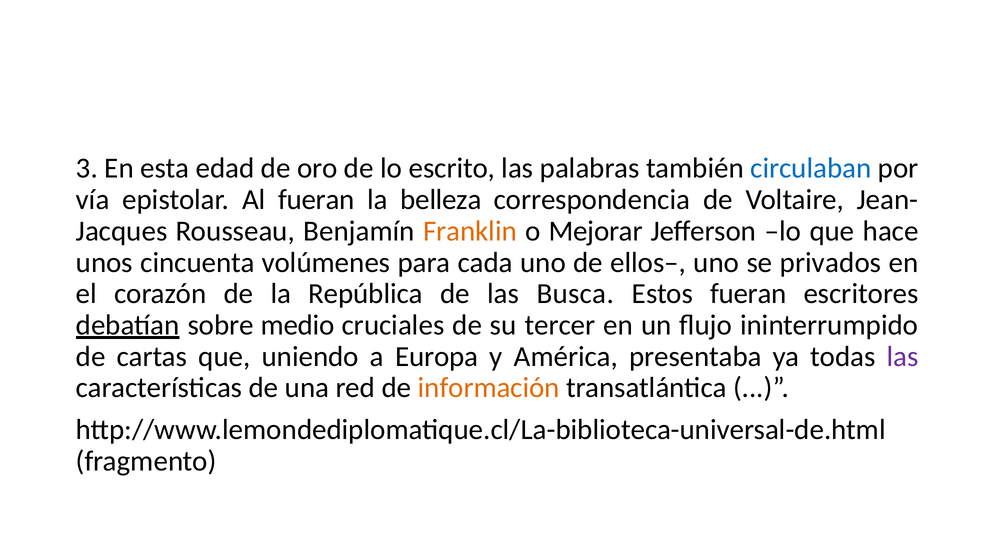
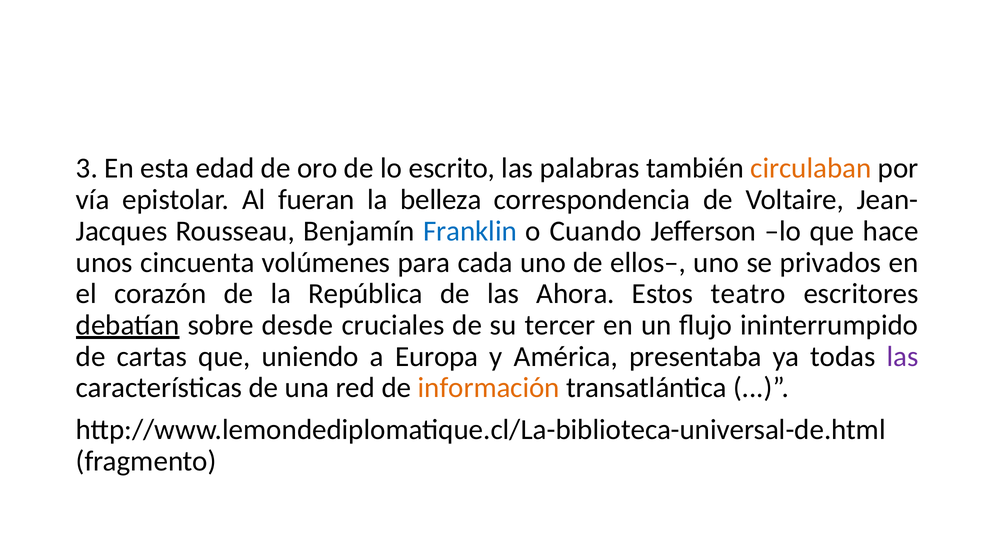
circulaban colour: blue -> orange (811, 168)
Franklin colour: orange -> blue (470, 231)
Mejorar: Mejorar -> Cuando (595, 231)
Busca: Busca -> Ahora (576, 294)
Estos fueran: fueran -> teatro (748, 294)
medio: medio -> desde (297, 325)
